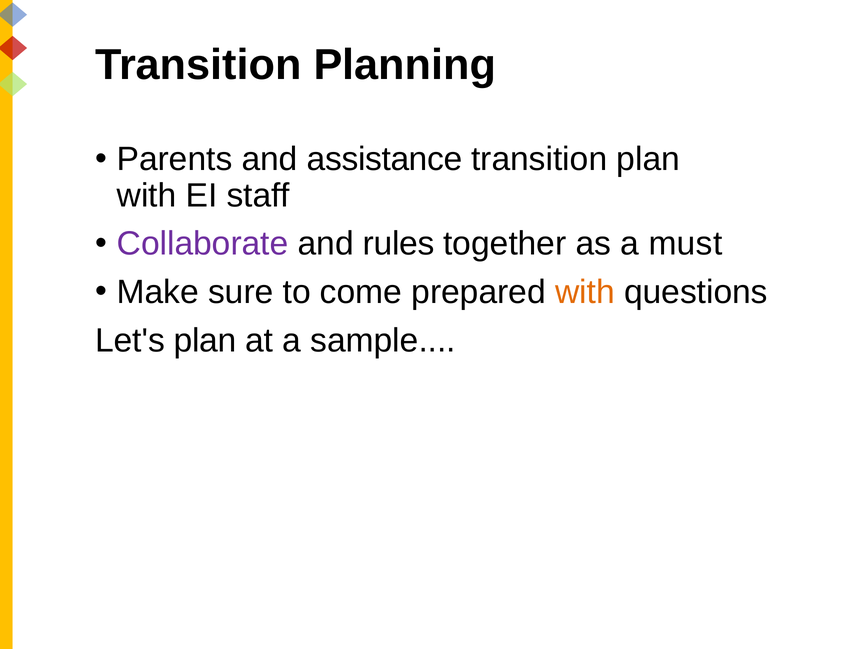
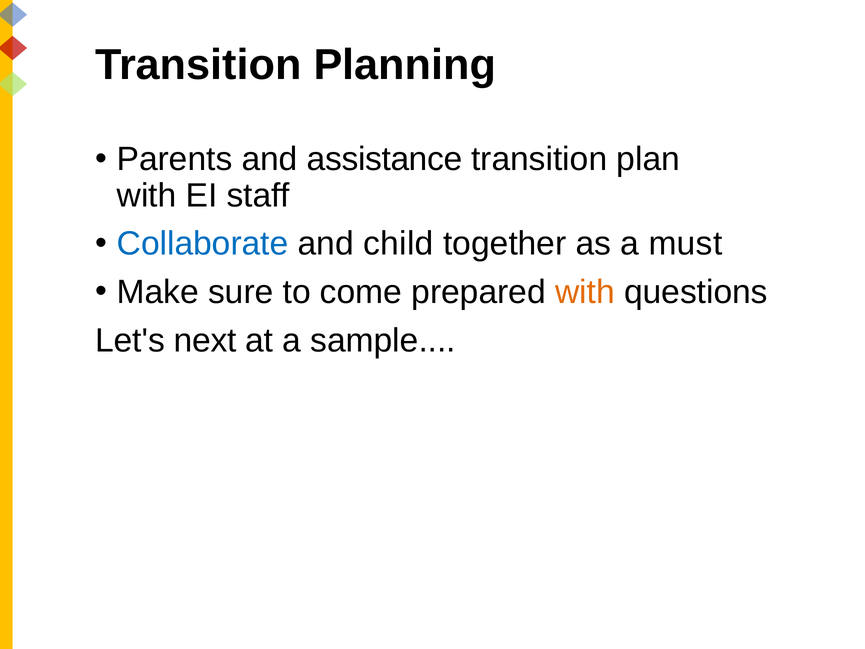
Collaborate colour: purple -> blue (203, 244)
rules: rules -> child (398, 244)
Let's plan: plan -> next (205, 340)
